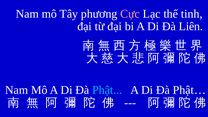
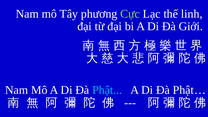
Cực colour: pink -> light green (130, 14)
tinh: tinh -> linh (192, 14)
Liên: Liên -> Giới (191, 26)
